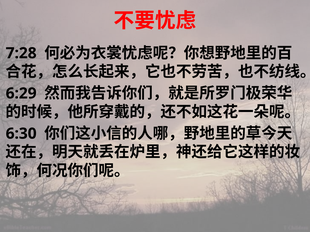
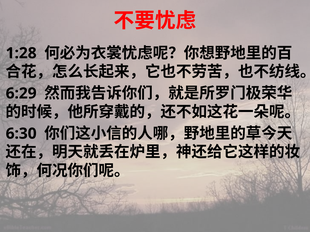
7:28: 7:28 -> 1:28 (21, 53)
